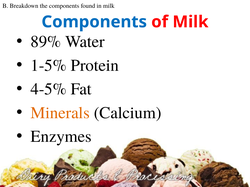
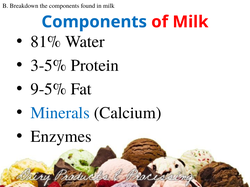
89%: 89% -> 81% (46, 42)
1-5%: 1-5% -> 3-5% (49, 66)
4-5%: 4-5% -> 9-5% (49, 89)
Minerals colour: orange -> blue (60, 113)
